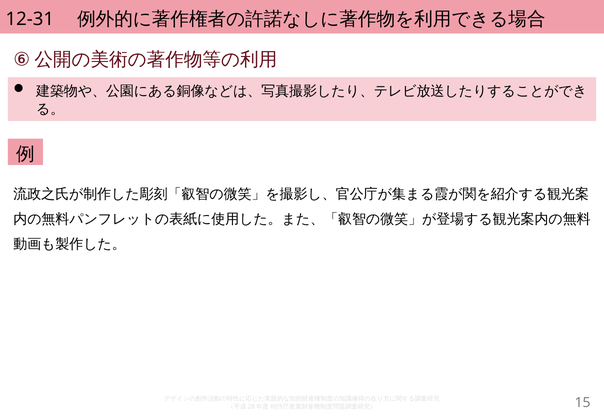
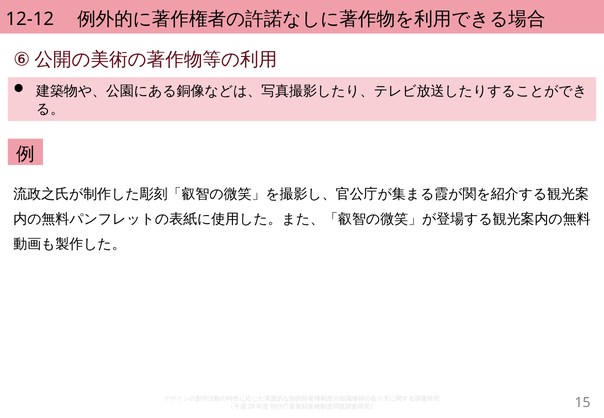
12-31: 12-31 -> 12-12 (30, 19)
